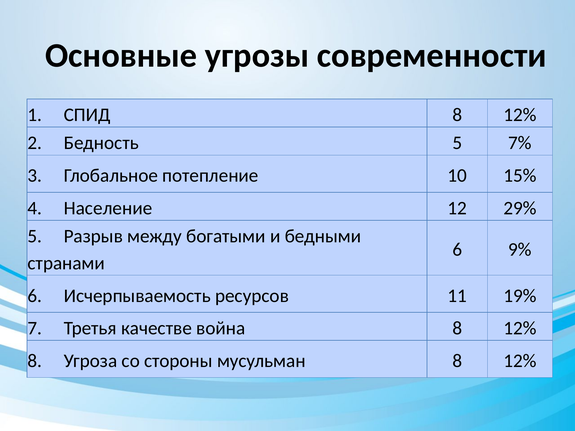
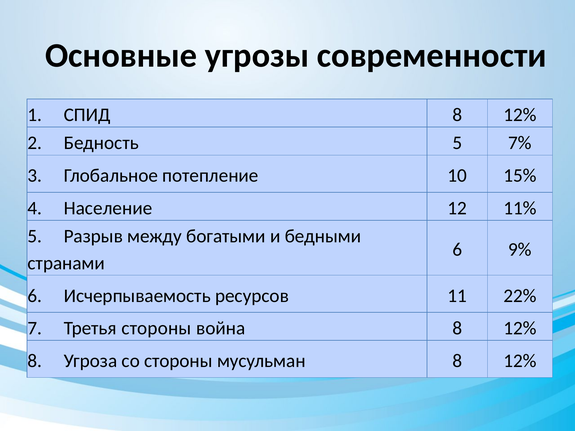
29%: 29% -> 11% (520, 208)
19%: 19% -> 22% (520, 296)
Третья качестве: качестве -> стороны (156, 328)
